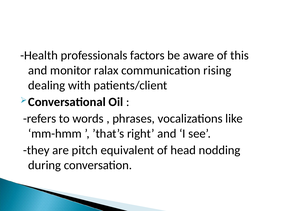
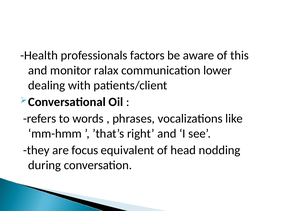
rising: rising -> lower (218, 71)
pitch: pitch -> focus (85, 150)
